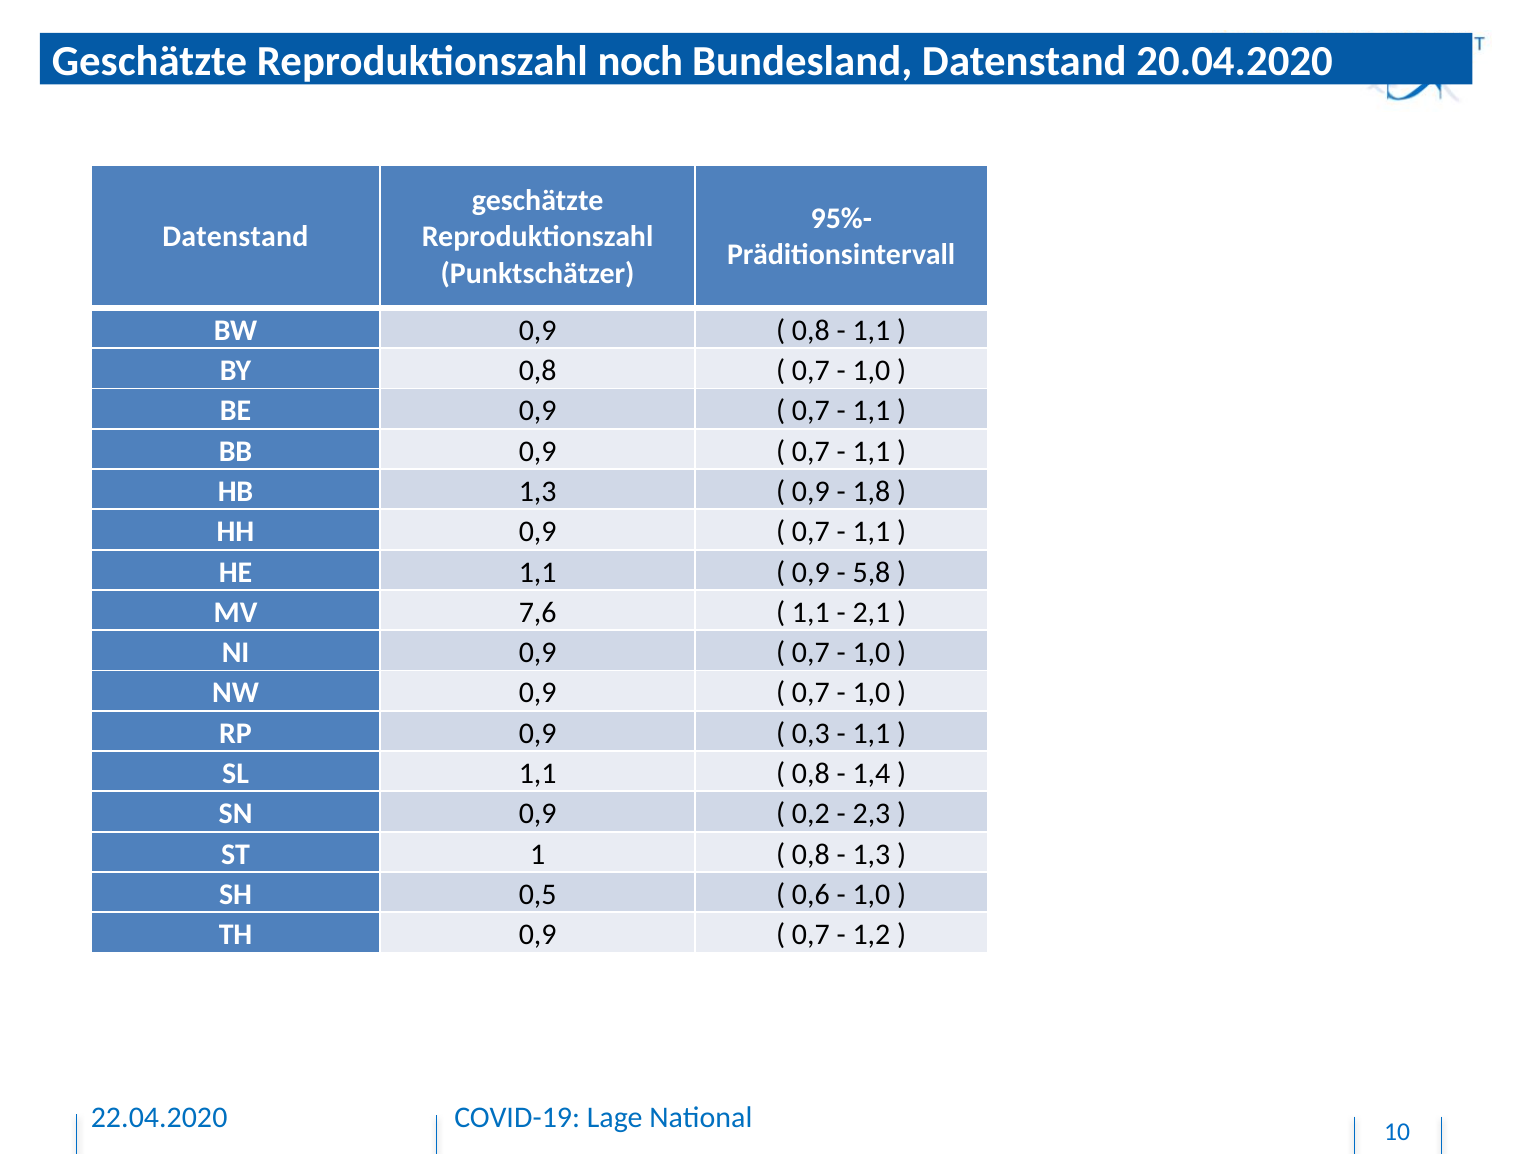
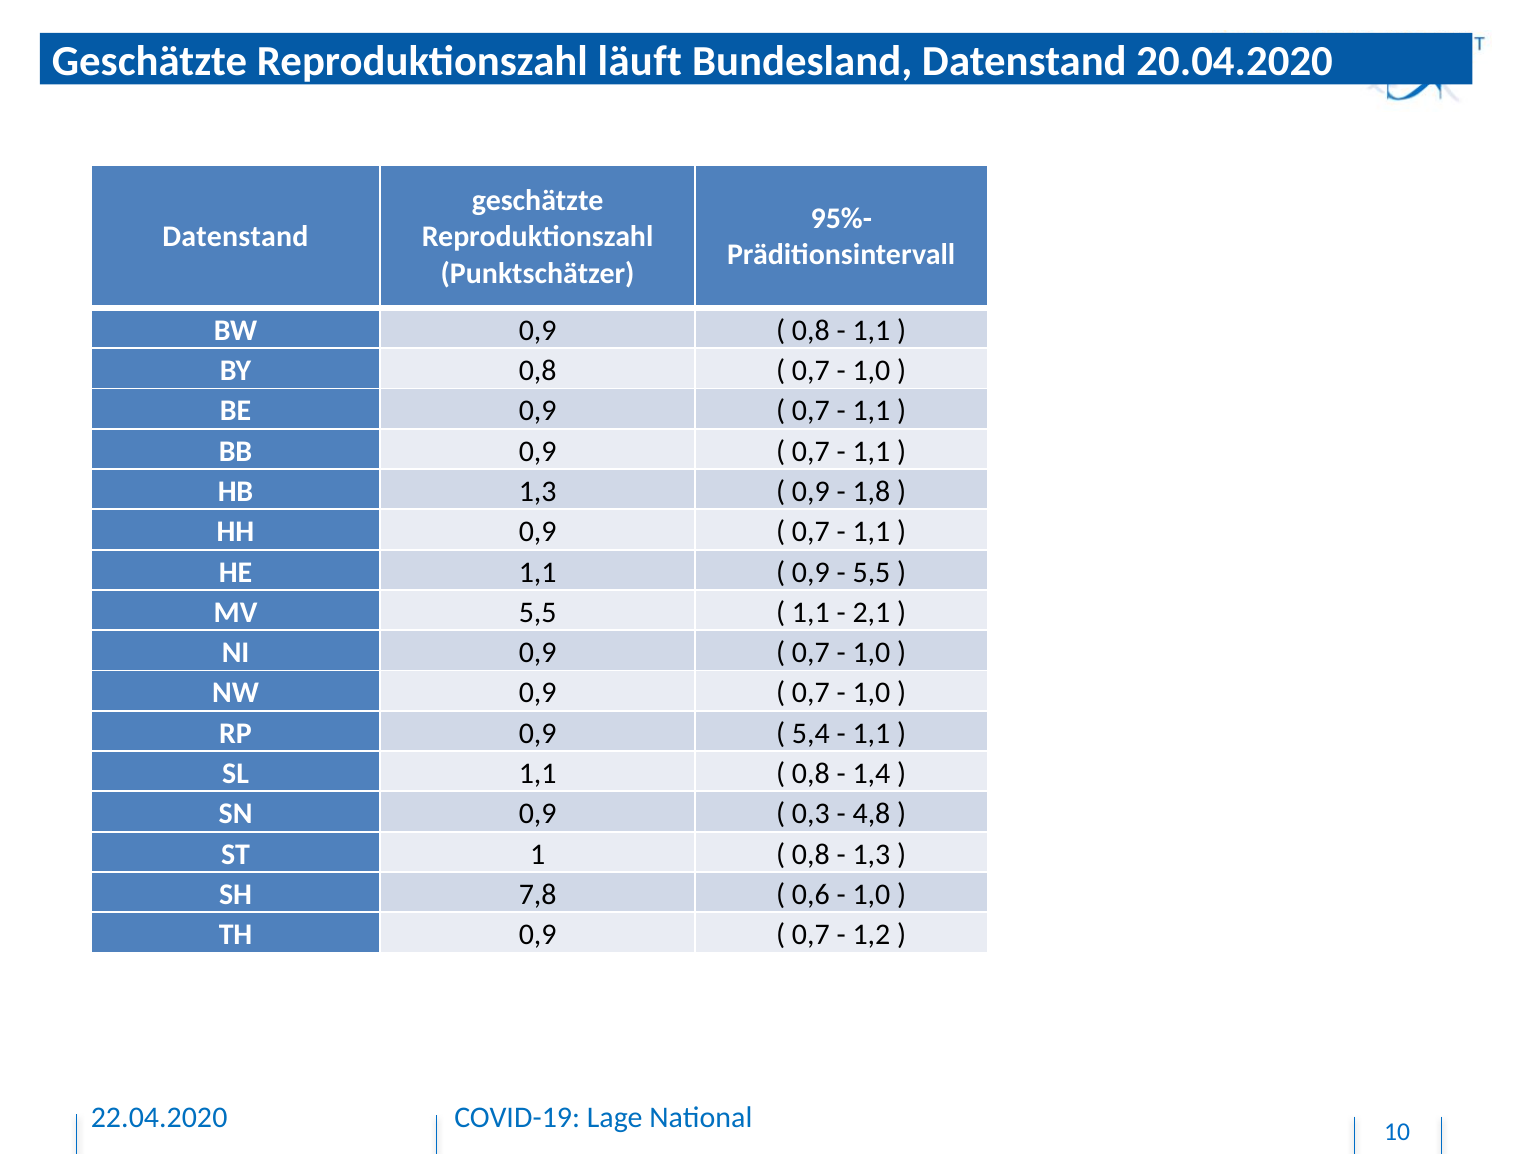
noch: noch -> läuft (640, 62)
5,8: 5,8 -> 5,5 (871, 572)
MV 7,6: 7,6 -> 5,5 (538, 613)
0,3: 0,3 -> 5,4 (811, 733)
0,2: 0,2 -> 0,3 (811, 814)
2,3: 2,3 -> 4,8 (871, 814)
0,5: 0,5 -> 7,8 (538, 895)
